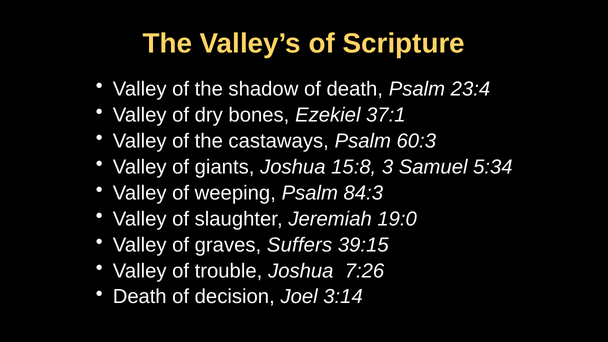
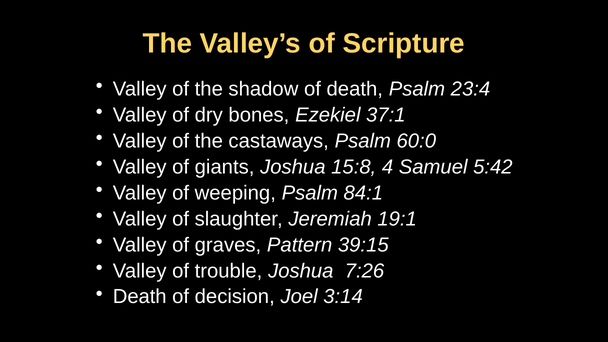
60:3: 60:3 -> 60:0 (416, 141)
3: 3 -> 4 (388, 167)
5:34: 5:34 -> 5:42 (493, 167)
84:3: 84:3 -> 84:1 (363, 193)
19:0: 19:0 -> 19:1 (397, 219)
Suffers: Suffers -> Pattern (300, 245)
